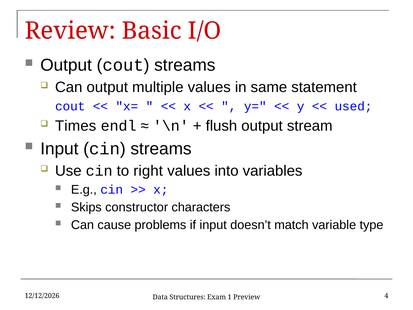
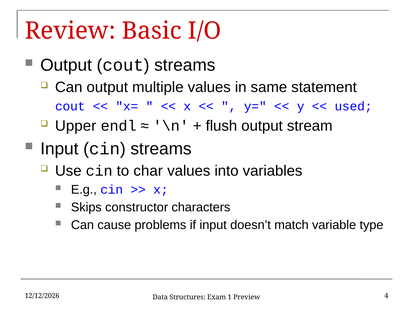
Times: Times -> Upper (76, 126)
right: right -> char (148, 171)
